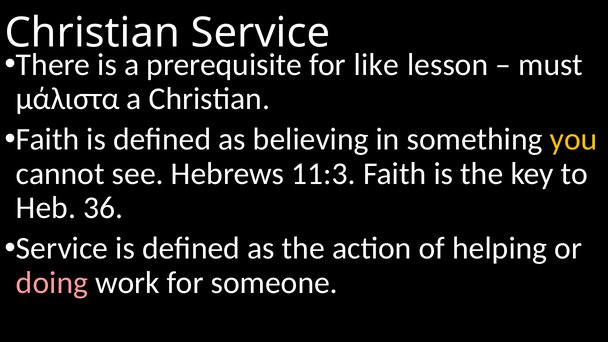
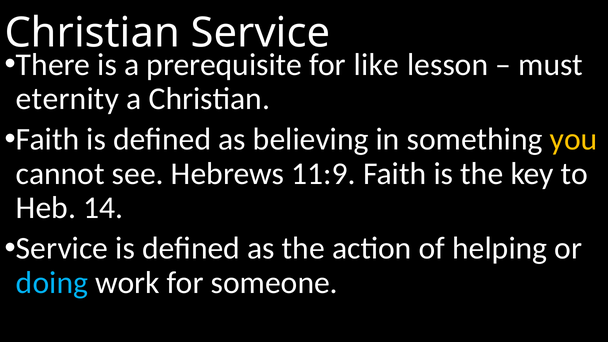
μάλιστα: μάλιστα -> eternity (67, 99)
11:3: 11:3 -> 11:9 (324, 174)
36: 36 -> 14 (103, 208)
doing colour: pink -> light blue (52, 283)
